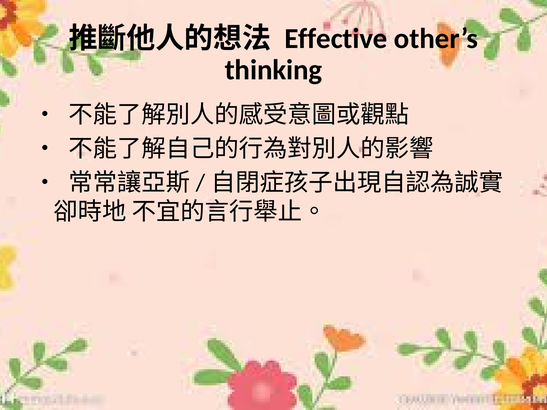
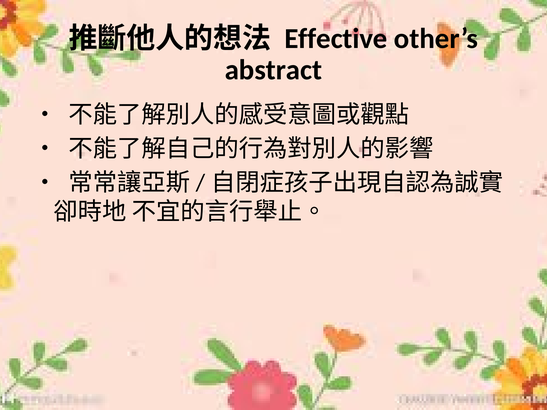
thinking: thinking -> abstract (273, 70)
